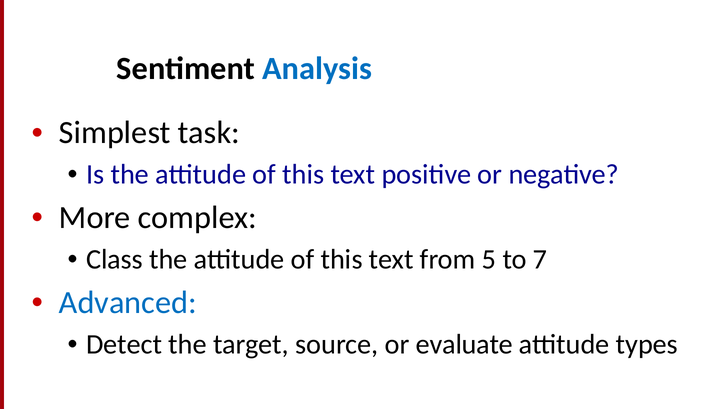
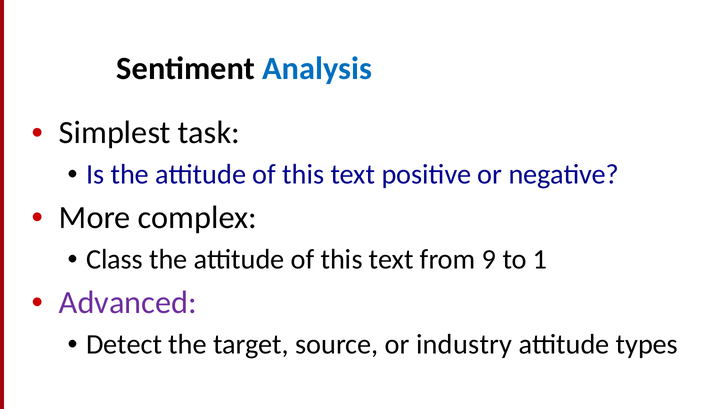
5: 5 -> 9 (489, 260)
7: 7 -> 1 (540, 260)
Advanced colour: blue -> purple (128, 303)
evaluate: evaluate -> industry (464, 345)
